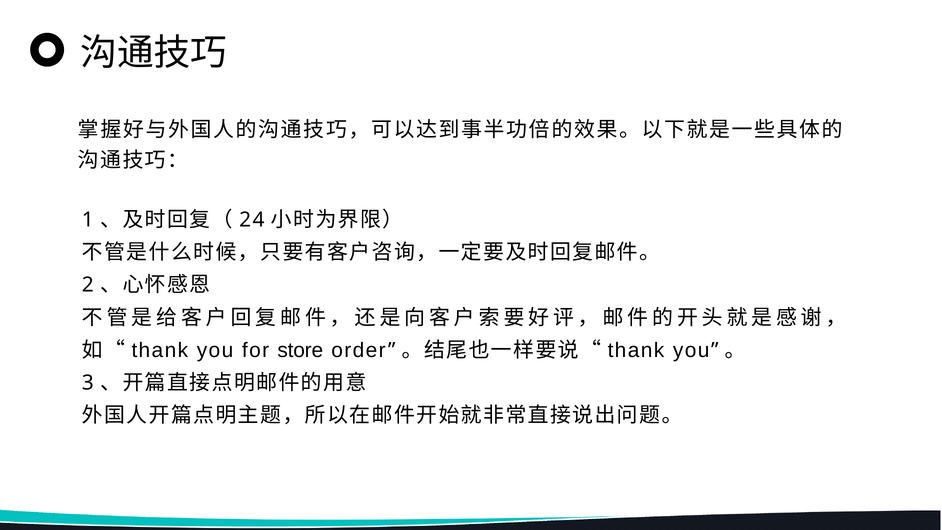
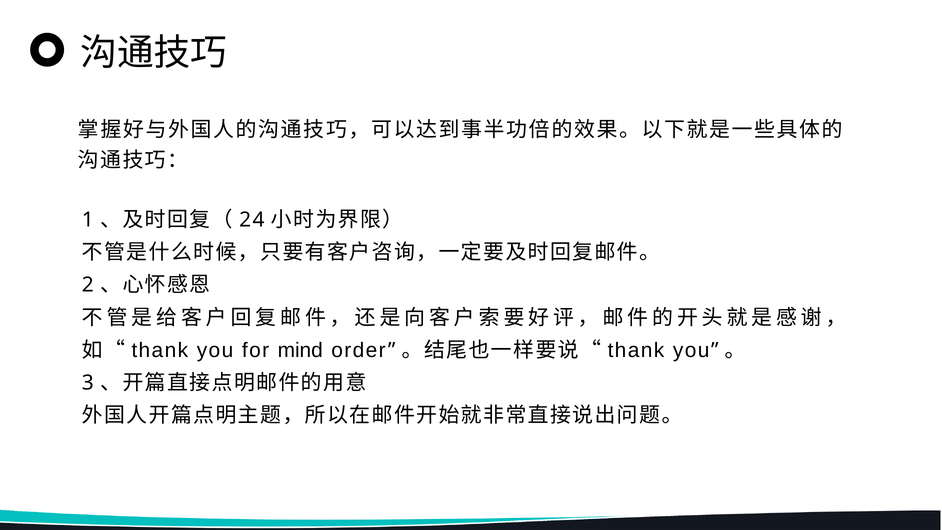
store: store -> mind (300, 350)
